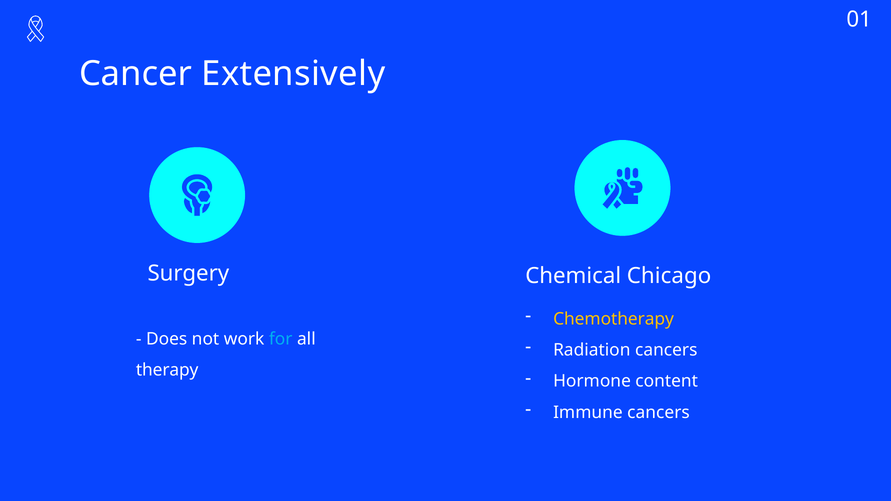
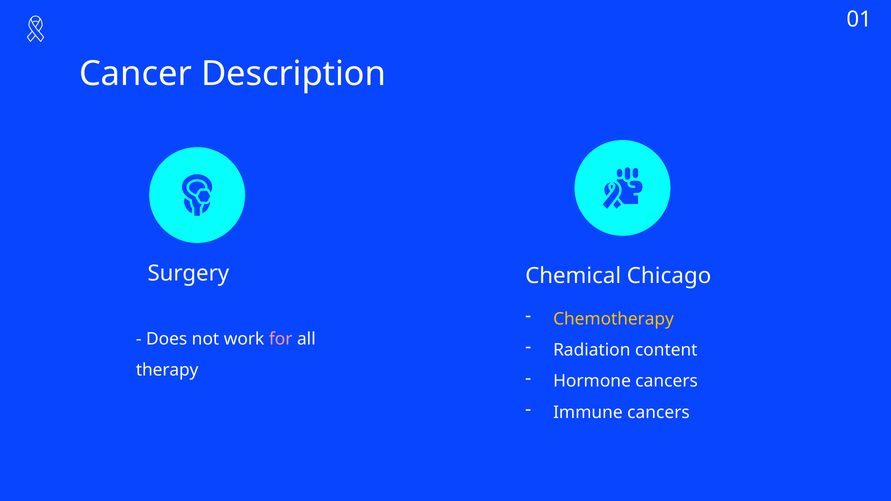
Extensively: Extensively -> Description (294, 74)
for colour: light blue -> pink (281, 339)
Radiation cancers: cancers -> content (666, 350)
Hormone content: content -> cancers (667, 381)
